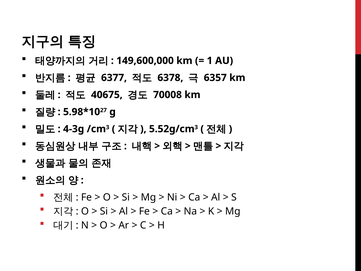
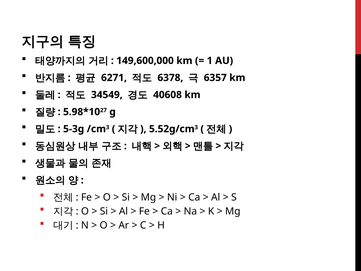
6377: 6377 -> 6271 (114, 78)
40675: 40675 -> 34549 (107, 95)
70008: 70008 -> 40608 (167, 95)
4-3g: 4-3g -> 5-3g (74, 129)
